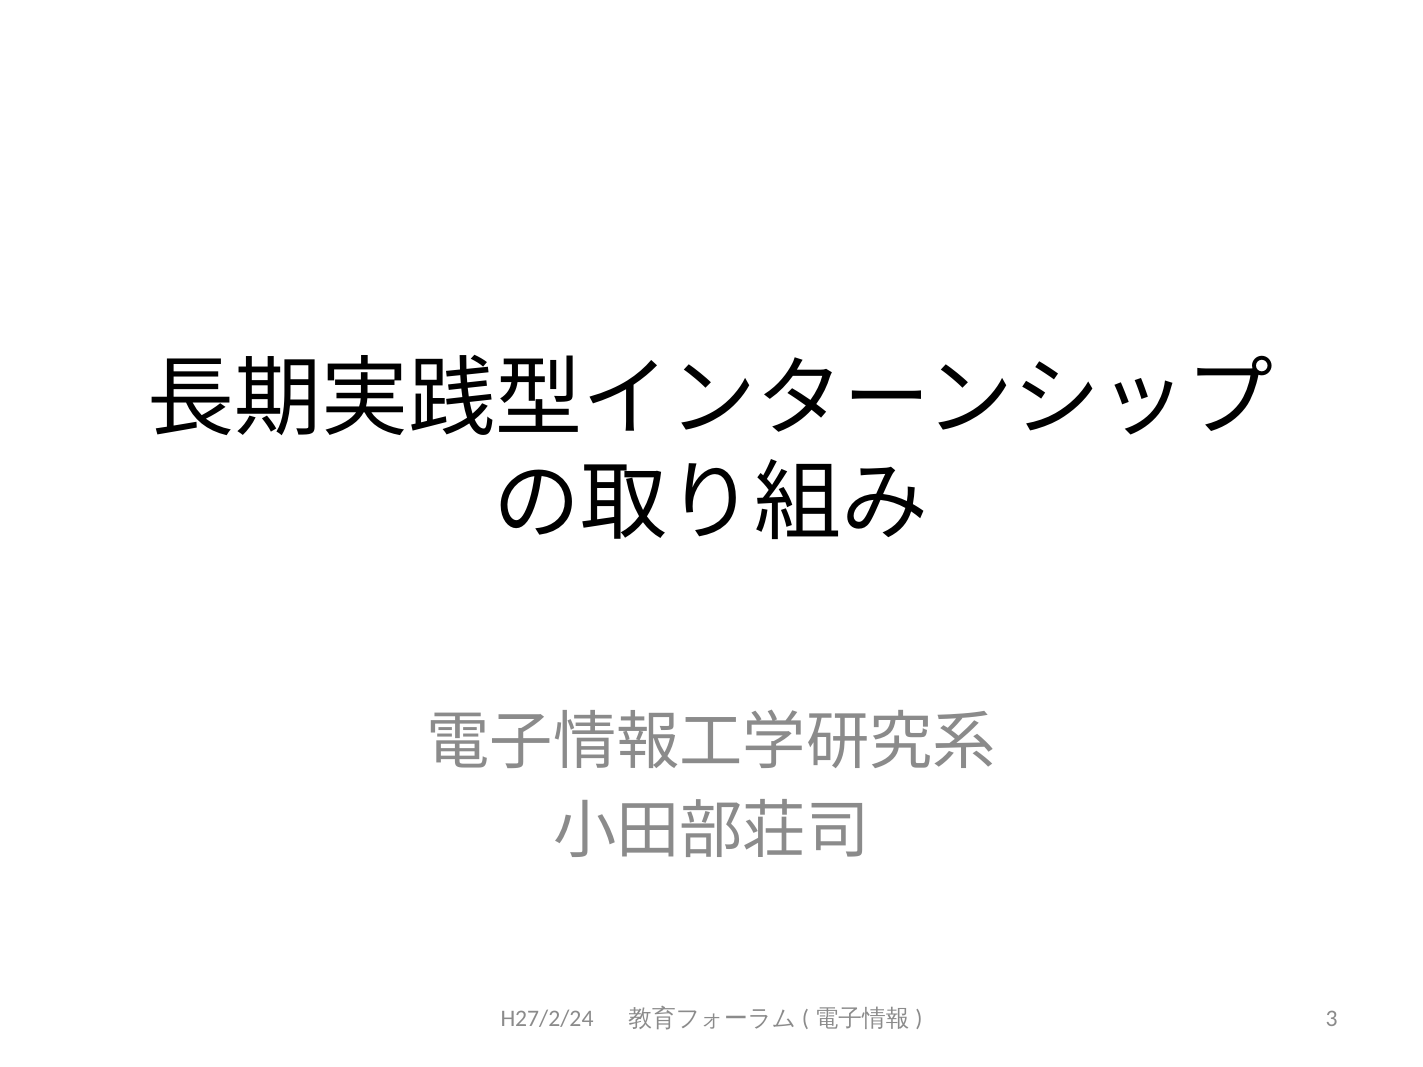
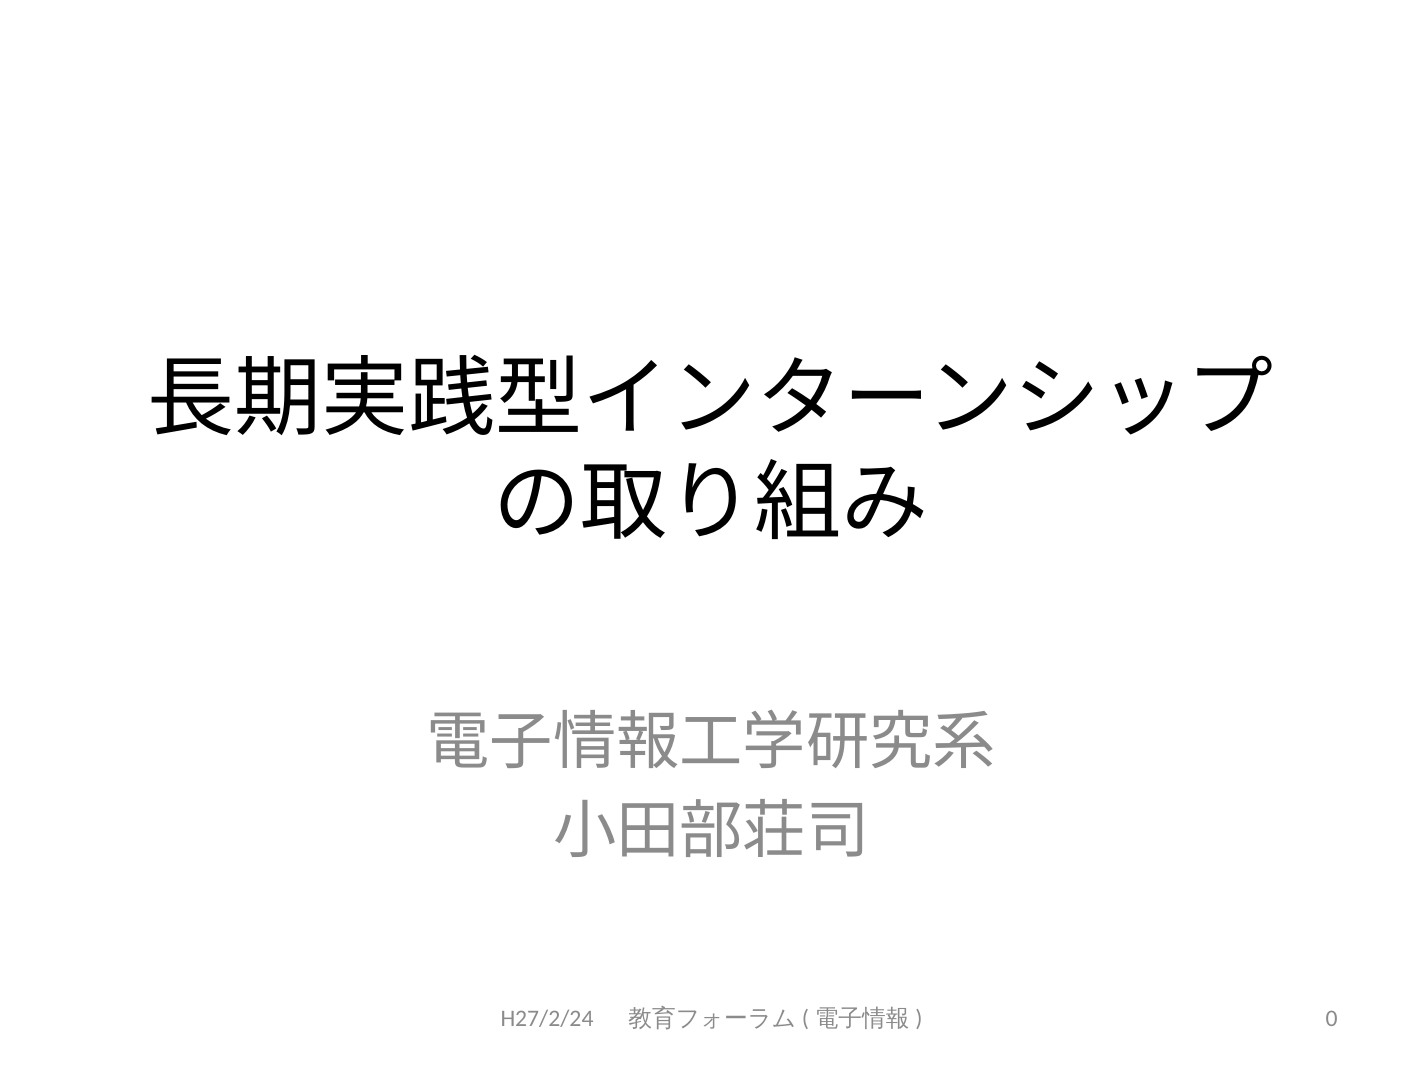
3: 3 -> 0 (1332, 1019)
